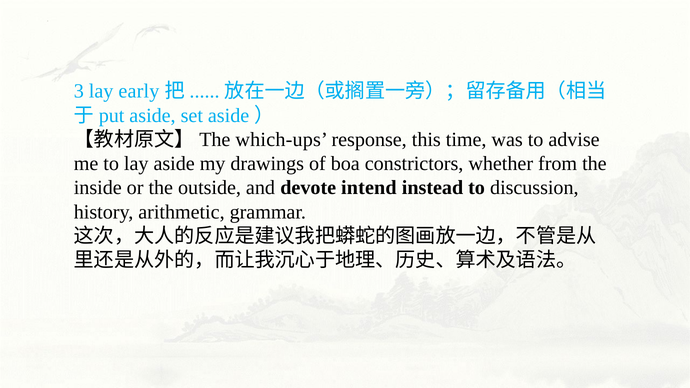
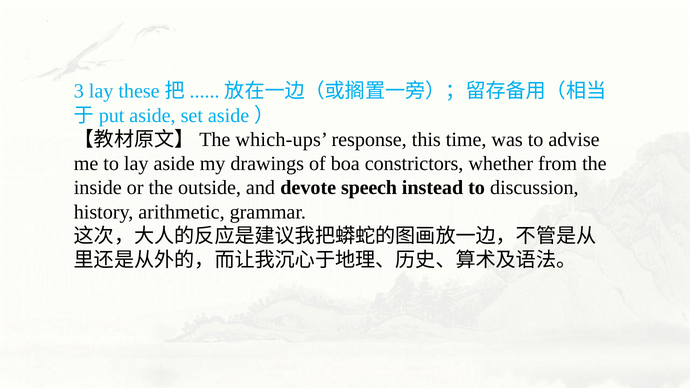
early: early -> these (139, 91)
intend: intend -> speech (369, 188)
